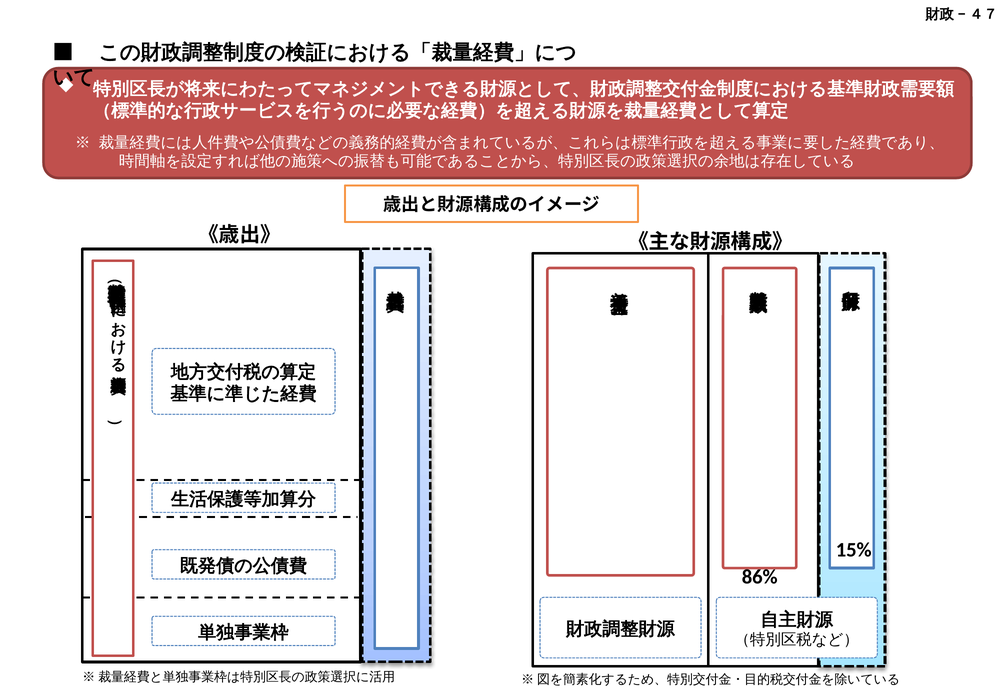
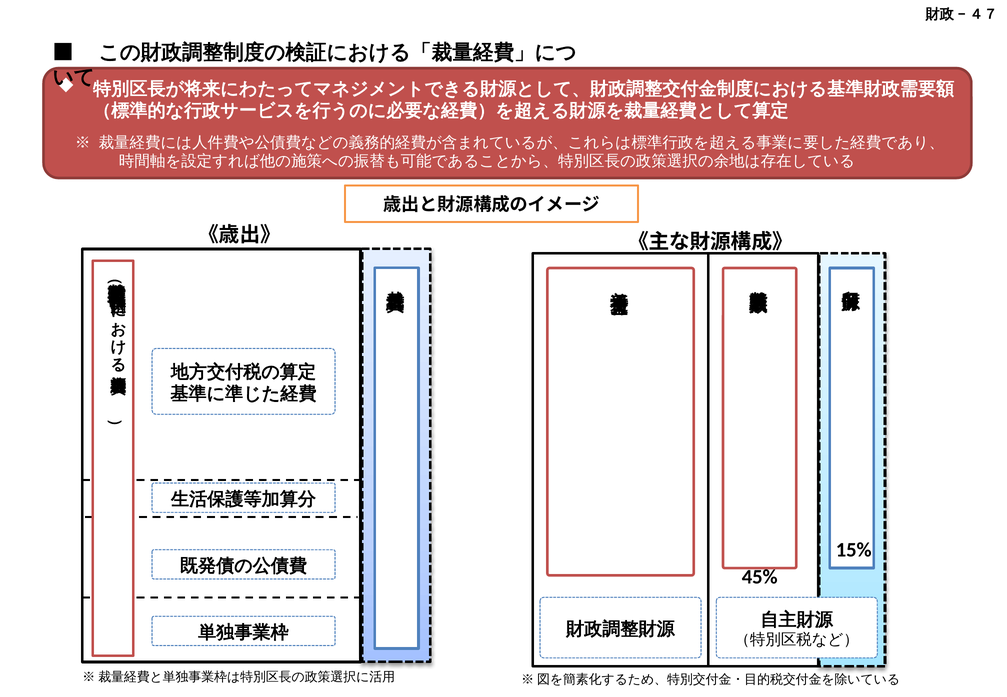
86%: 86% -> 45% (760, 577)
